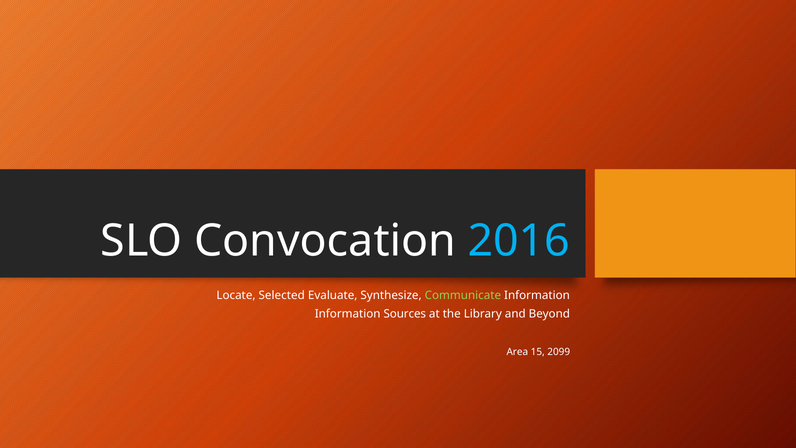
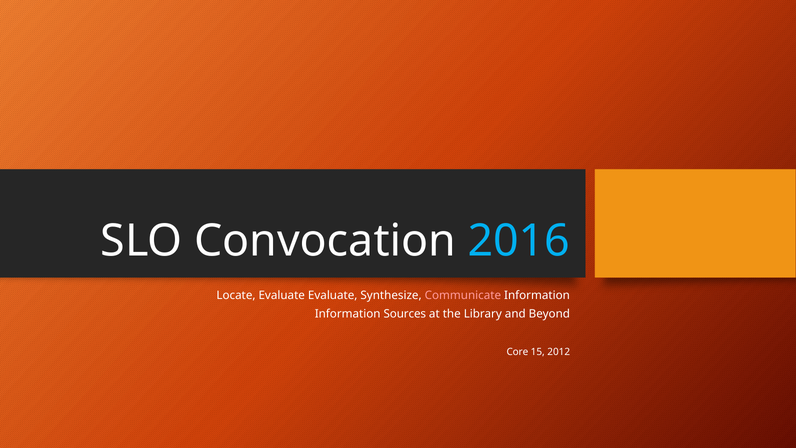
Locate Selected: Selected -> Evaluate (282, 295)
Communicate colour: light green -> pink (463, 295)
Area: Area -> Core (517, 352)
2099: 2099 -> 2012 (559, 352)
